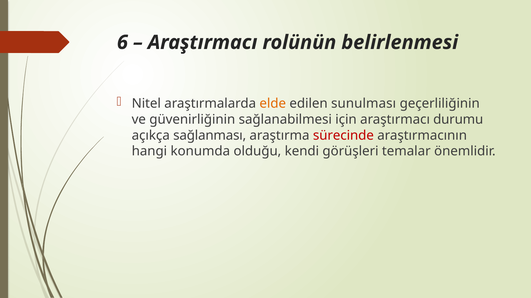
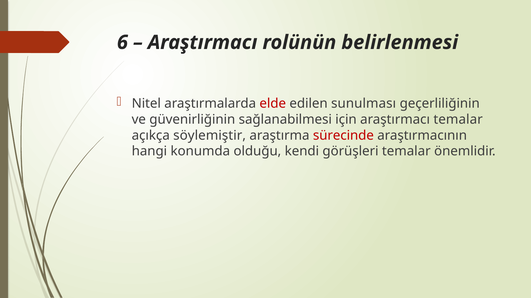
elde colour: orange -> red (273, 104)
araştırmacı durumu: durumu -> temalar (458, 120)
sağlanması: sağlanması -> söylemiştir (210, 136)
